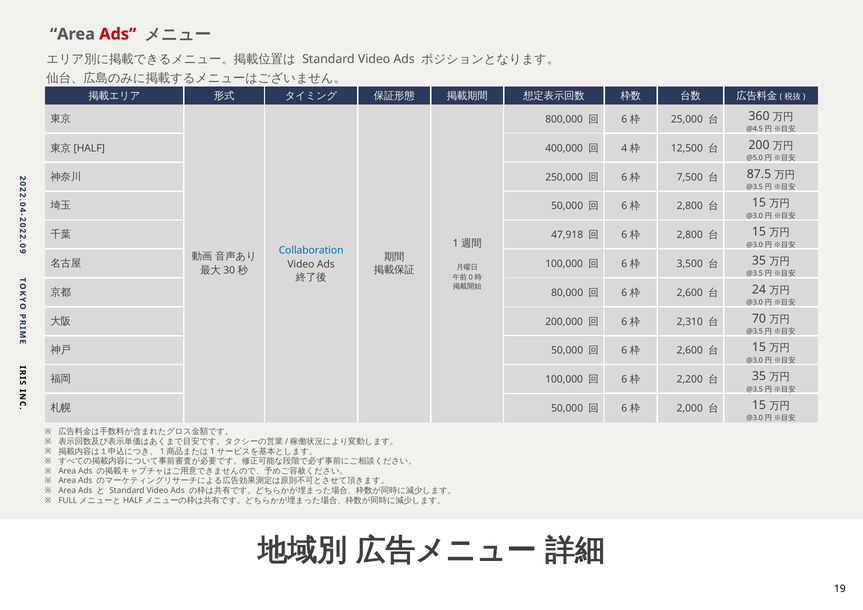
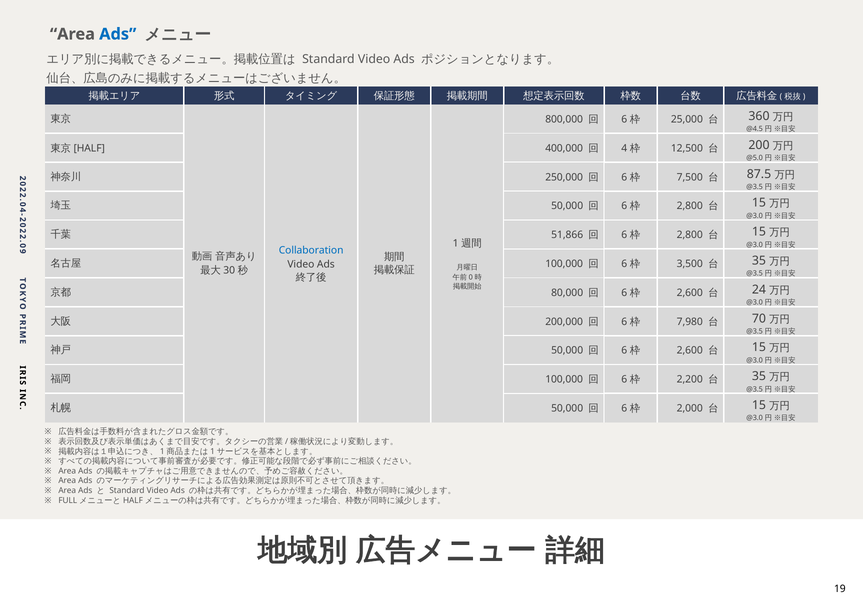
Ads colour: red -> blue (118, 34)
47,918: 47,918 -> 51,866 (567, 235)
2,310: 2,310 -> 7,980 (690, 322)
